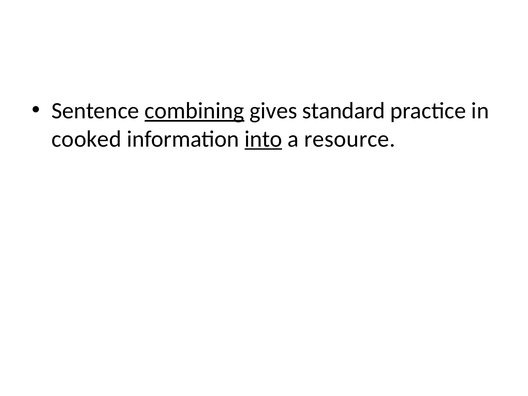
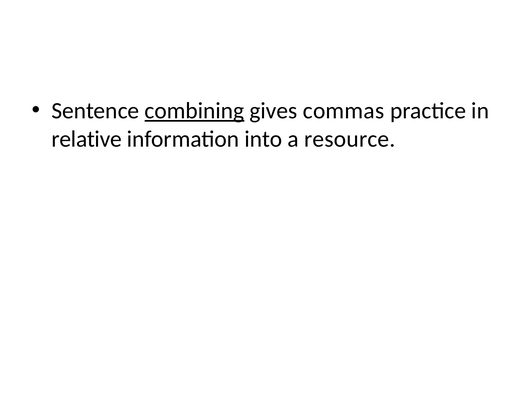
standard: standard -> commas (344, 111)
cooked: cooked -> relative (87, 139)
into underline: present -> none (263, 139)
